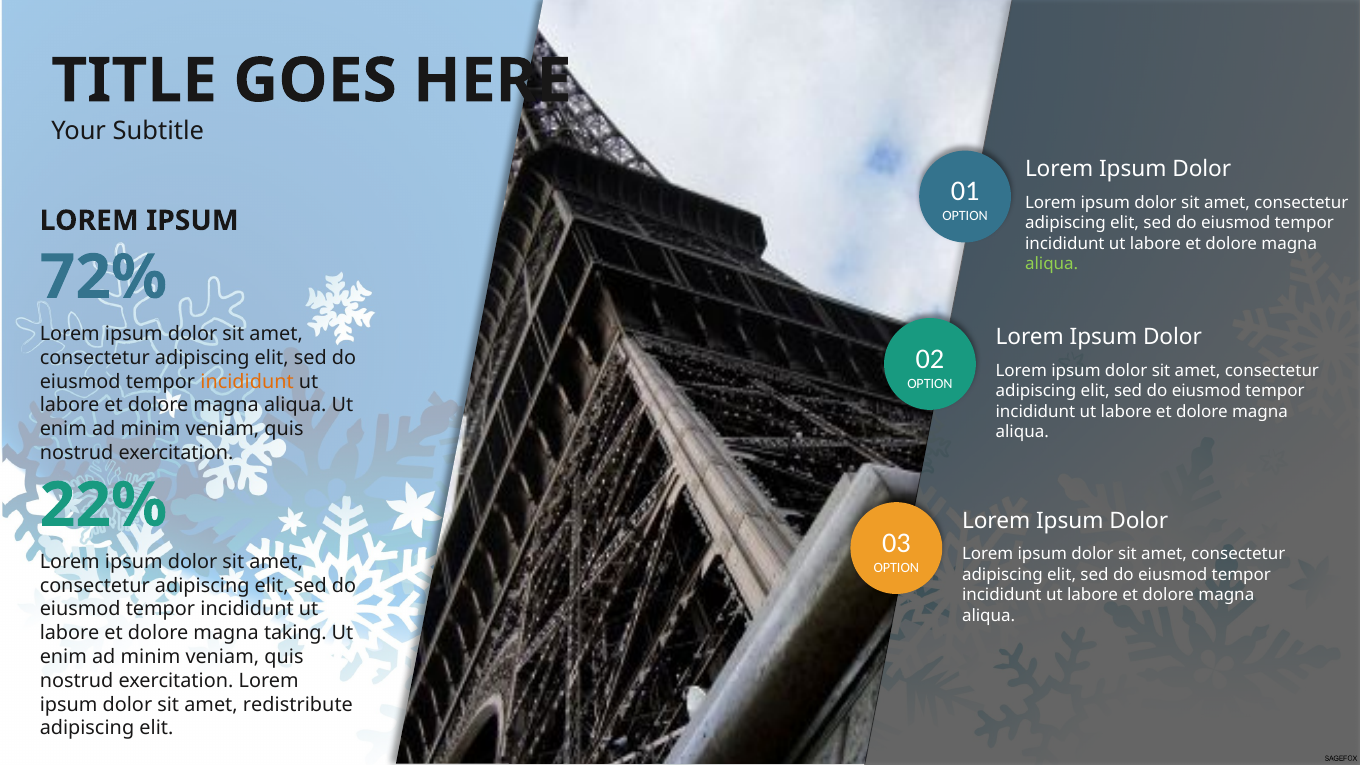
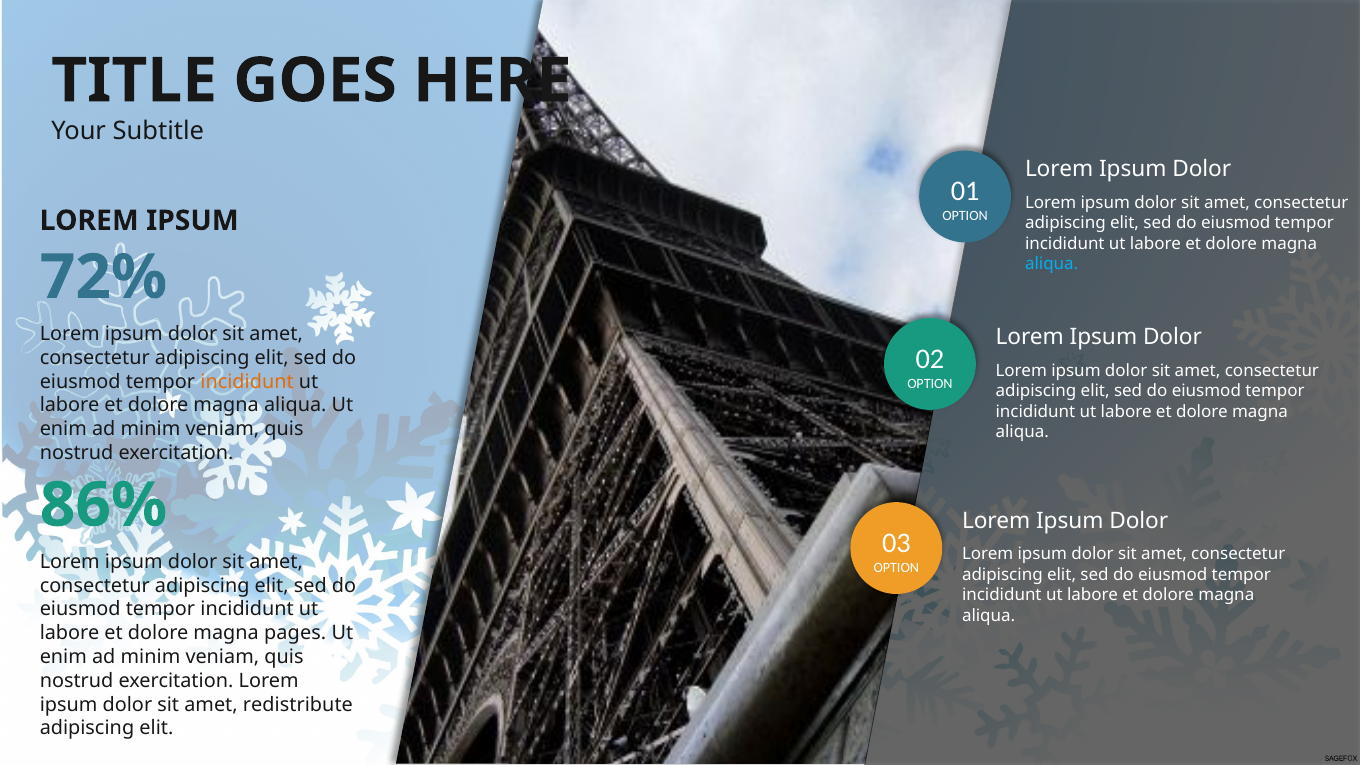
aliqua colour: light green -> light blue (1052, 264)
22%: 22% -> 86% (103, 505)
taking: taking -> pages (295, 633)
